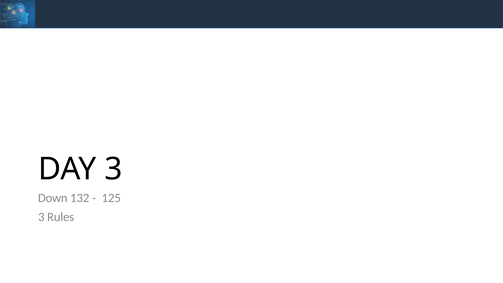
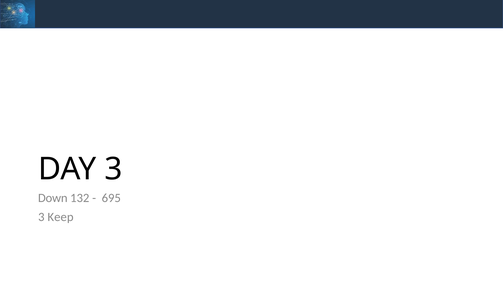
125: 125 -> 695 (111, 198)
Rules: Rules -> Keep (61, 217)
